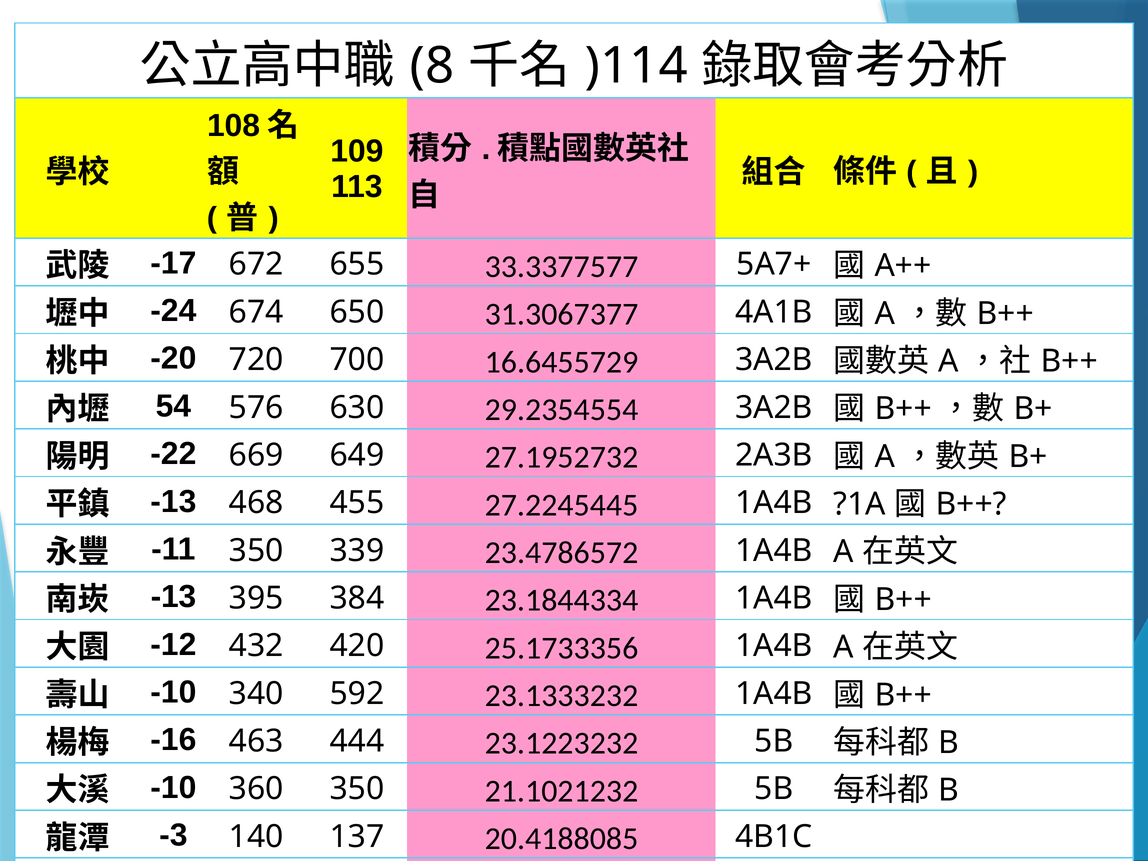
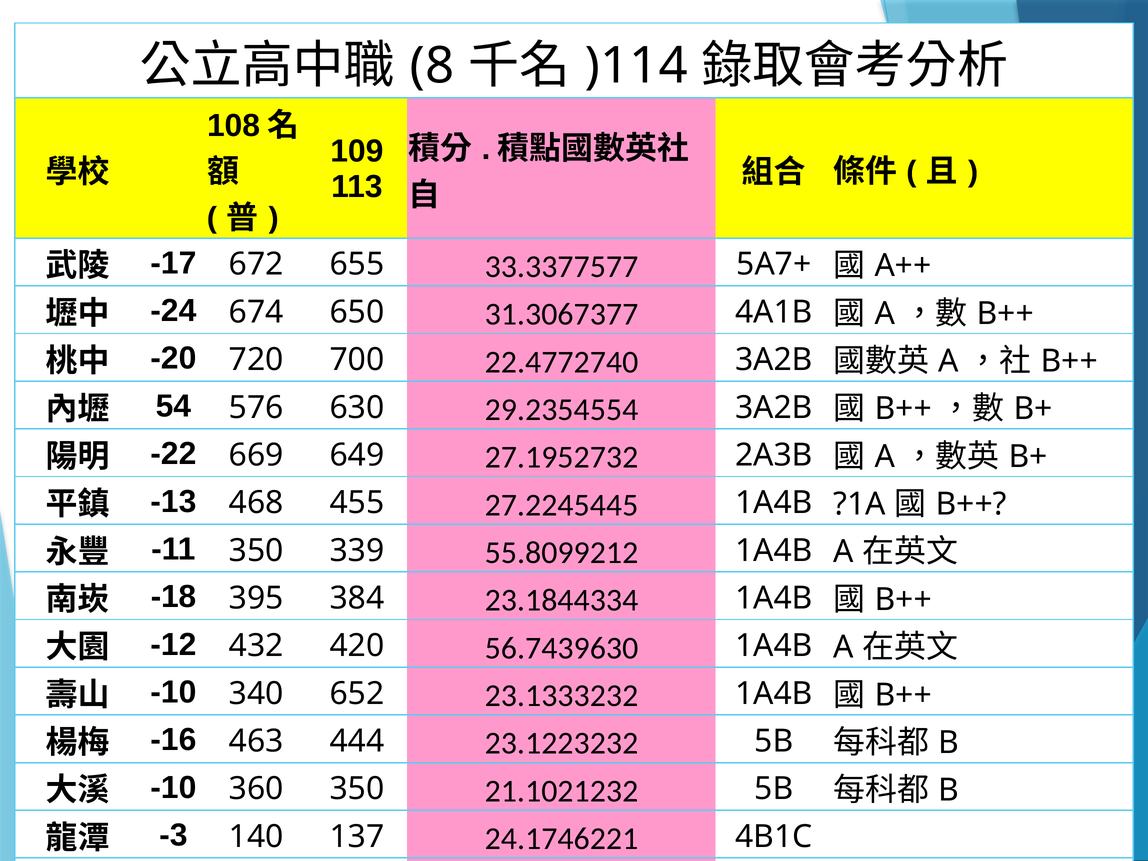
16.6455729: 16.6455729 -> 22.4772740 (561, 362)
23.4786572: 23.4786572 -> 55.8099212 (561, 553)
-13: -13 -> -18 (173, 597)
25.1733356: 25.1733356 -> 56.7439630 (561, 648)
592: 592 -> 652 (357, 694)
20.4188085: 20.4188085 -> 24.1746221 (561, 839)
